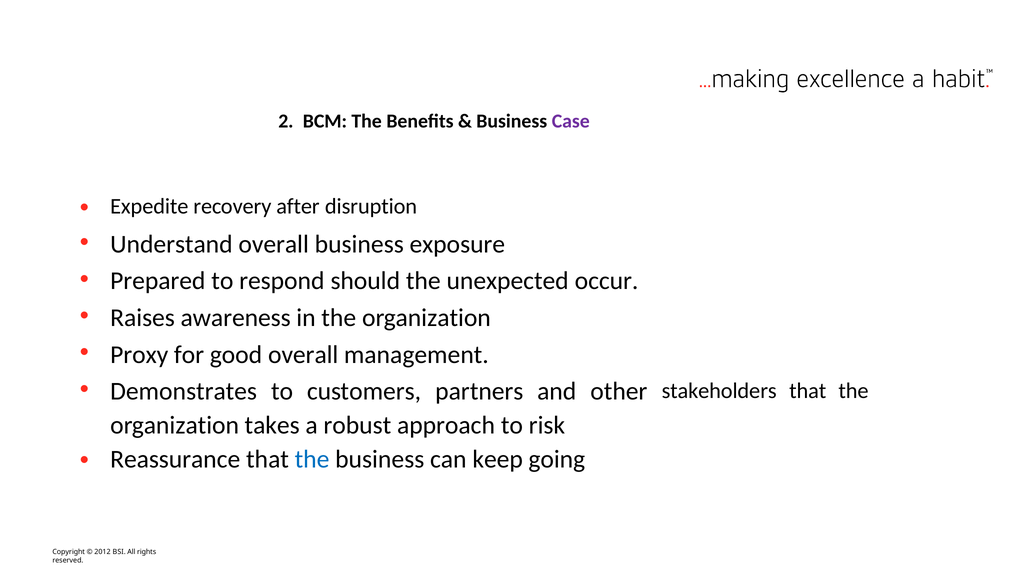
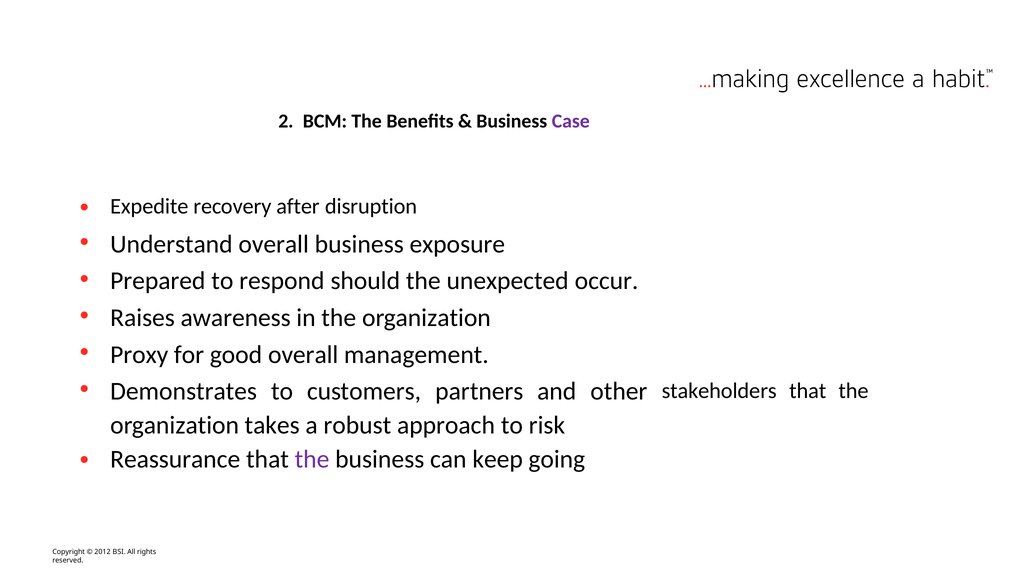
the colour: blue -> purple (312, 459)
